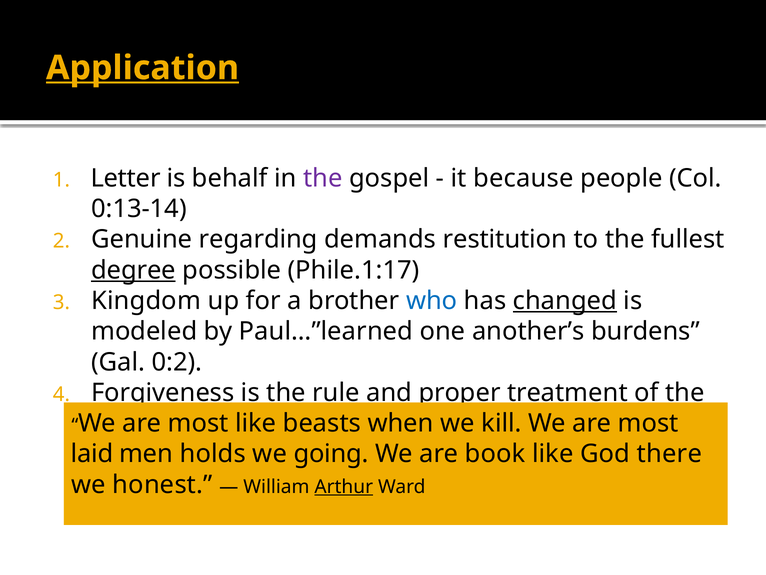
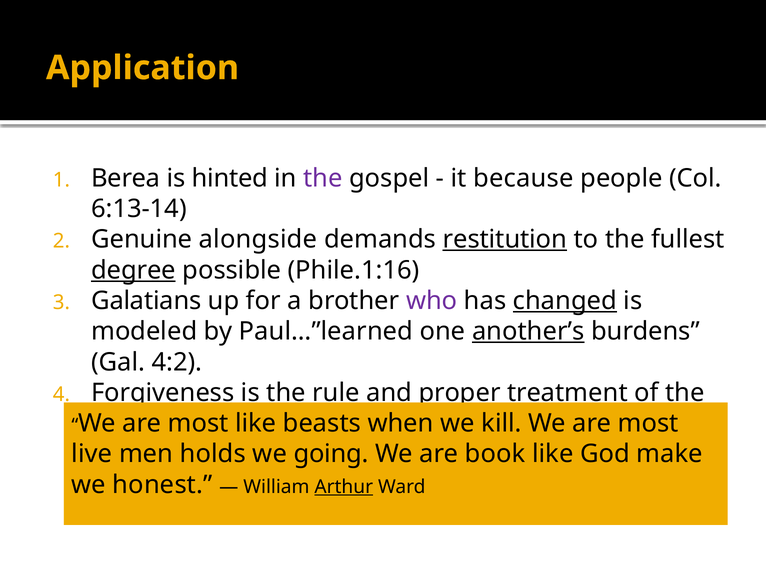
Application underline: present -> none (143, 68)
Letter: Letter -> Berea (126, 178)
behalf: behalf -> hinted (230, 178)
0:13-14: 0:13-14 -> 6:13-14 (139, 209)
regarding: regarding -> alongside (258, 239)
restitution underline: none -> present (505, 239)
Phile.1:17: Phile.1:17 -> Phile.1:16 (354, 270)
Kingdom: Kingdom -> Galatians (146, 301)
who colour: blue -> purple (432, 301)
another’s underline: none -> present (528, 331)
0:2: 0:2 -> 4:2 (177, 362)
laid: laid -> live (92, 454)
there: there -> make (669, 454)
